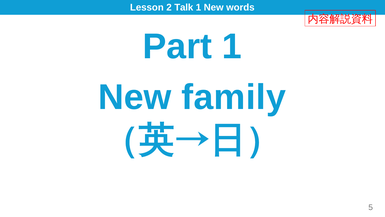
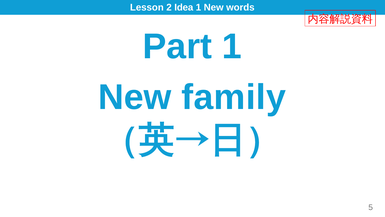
Talk: Talk -> Idea (184, 7)
